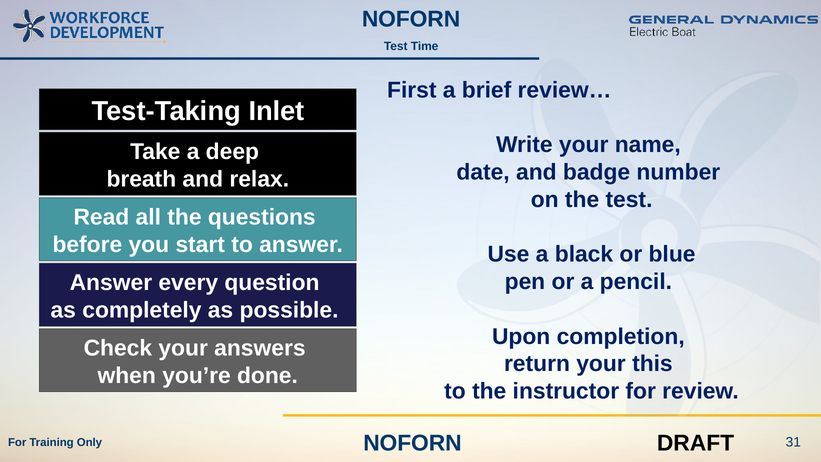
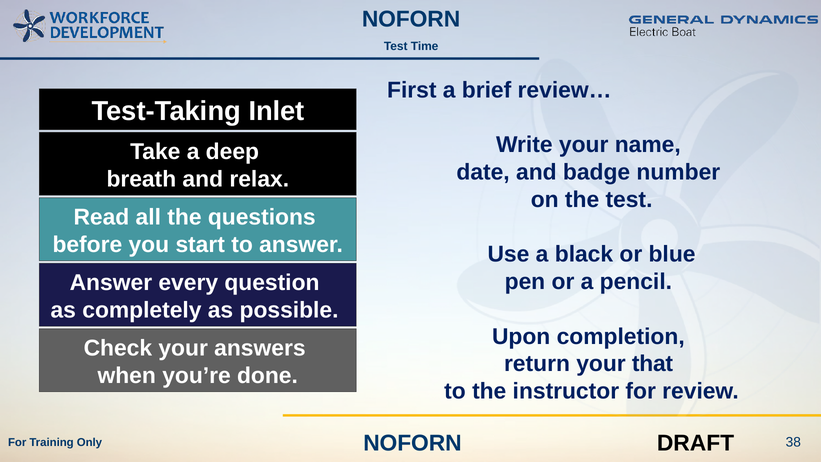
this: this -> that (653, 364)
31: 31 -> 38 (793, 442)
